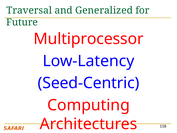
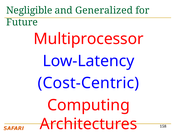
Traversal: Traversal -> Negligible (29, 10)
Seed-Centric: Seed-Centric -> Cost-Centric (88, 83)
